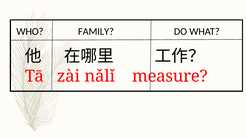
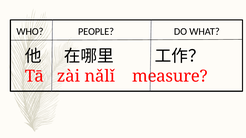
FAMILY: FAMILY -> PEOPLE (96, 32)
